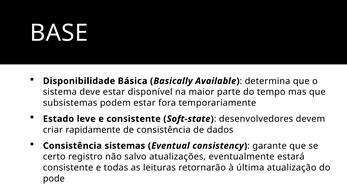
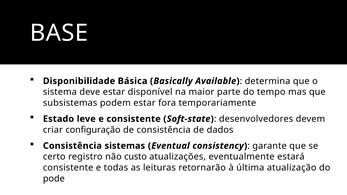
rapidamente: rapidamente -> configuração (93, 130)
salvo: salvo -> custo (136, 157)
